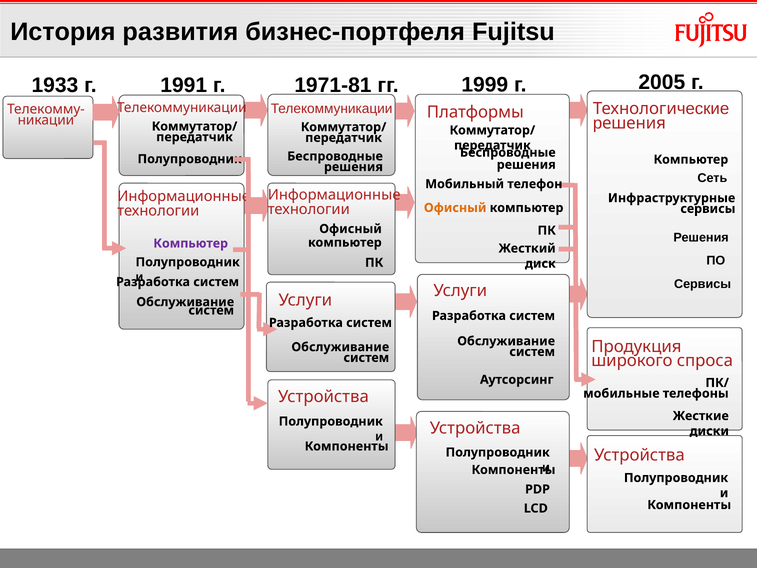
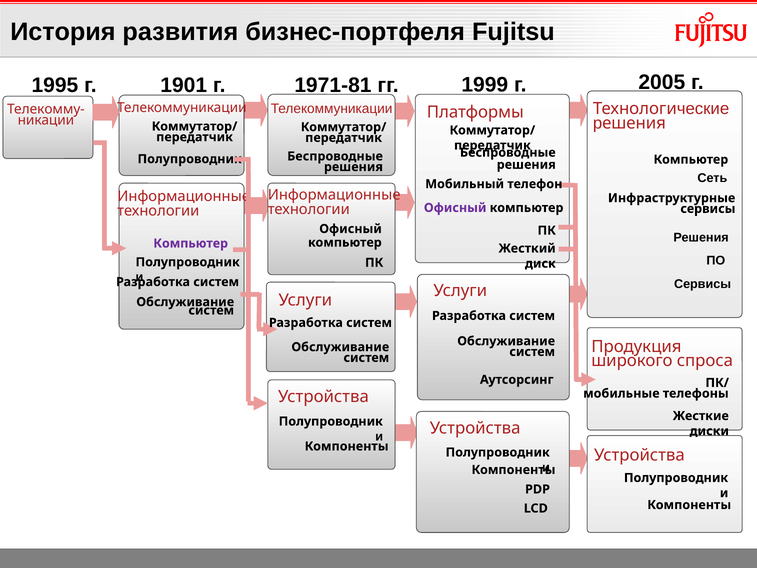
1933: 1933 -> 1995 (55, 85)
1991: 1991 -> 1901 (184, 85)
Офисный colour: orange -> purple (455, 208)
